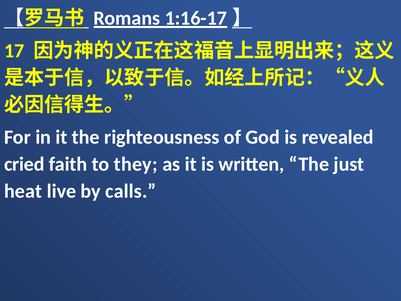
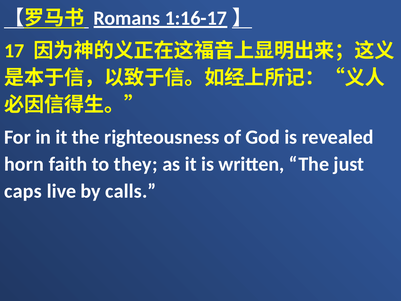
cried: cried -> horn (24, 164)
heat: heat -> caps (23, 191)
